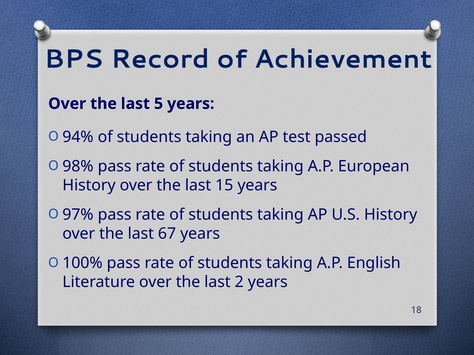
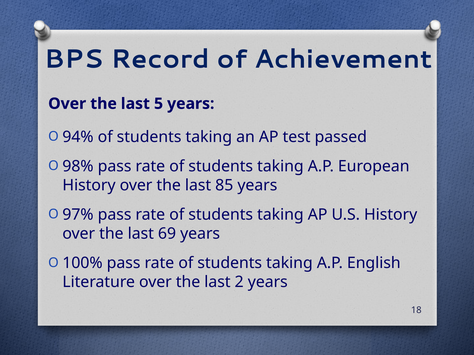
15: 15 -> 85 (224, 185)
67: 67 -> 69 (167, 234)
